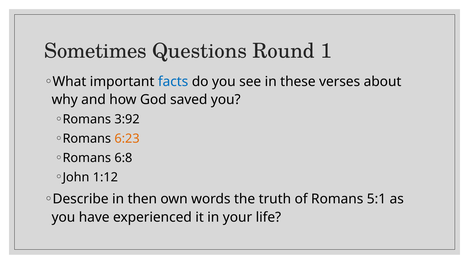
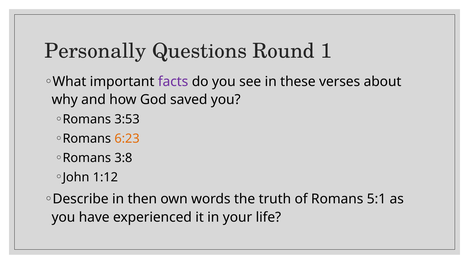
Sometimes: Sometimes -> Personally (95, 51)
facts colour: blue -> purple (173, 82)
3:92: 3:92 -> 3:53 (127, 119)
6:8: 6:8 -> 3:8 (123, 158)
